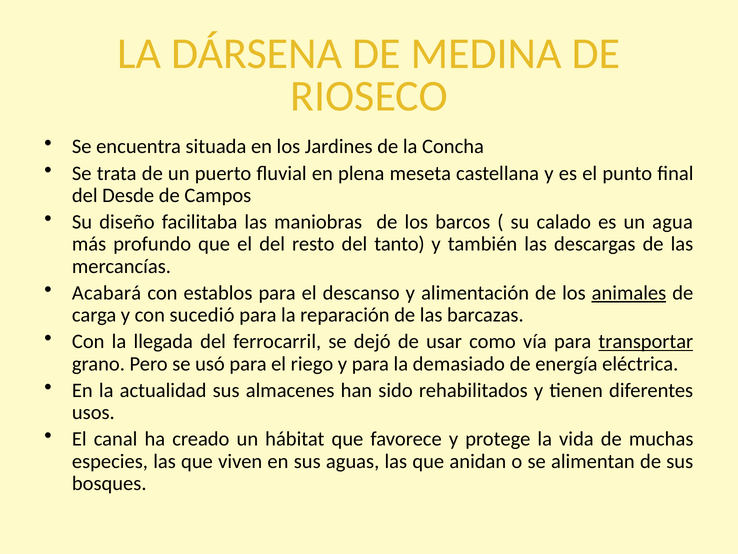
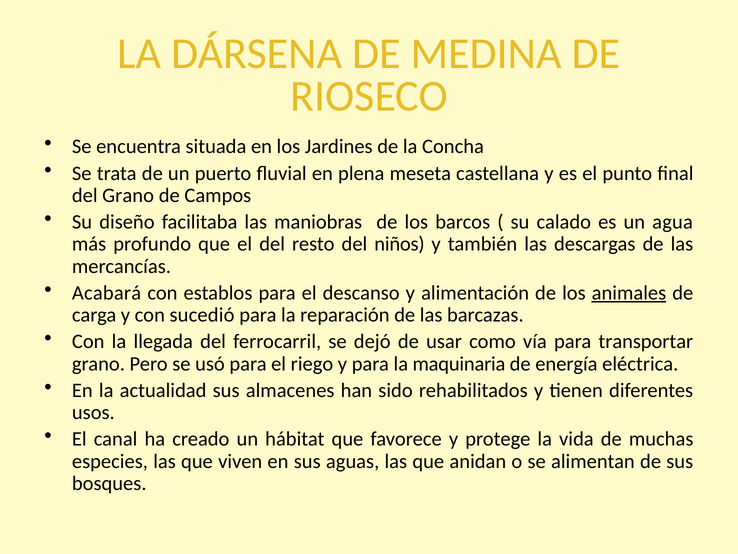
del Desde: Desde -> Grano (128, 195)
tanto: tanto -> niños (399, 244)
transportar underline: present -> none (646, 341)
demasiado: demasiado -> maquinaria (459, 364)
